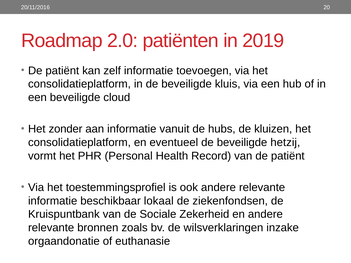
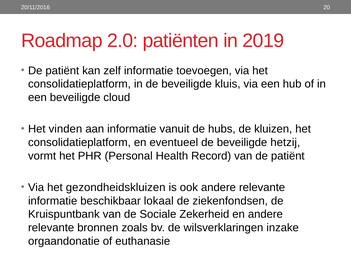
zonder: zonder -> vinden (65, 129)
toestemmingsprofiel: toestemmingsprofiel -> gezondheidskluizen (116, 188)
